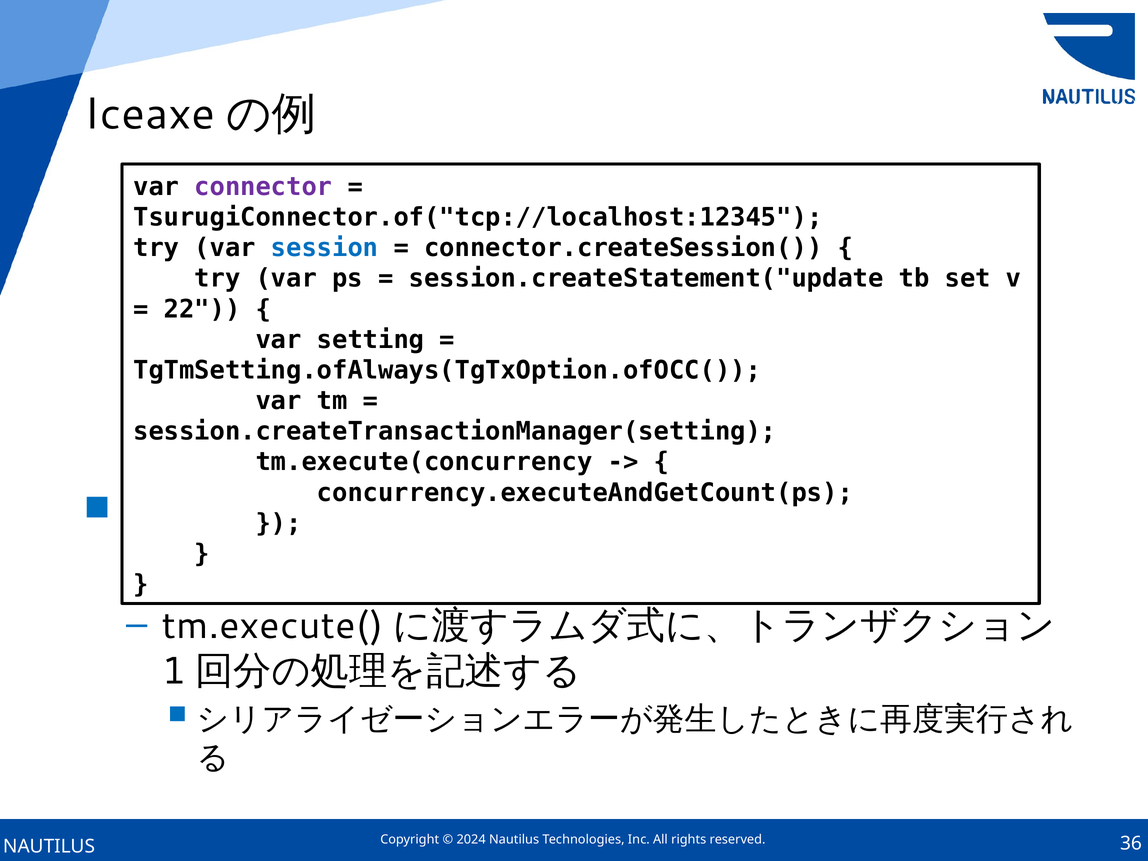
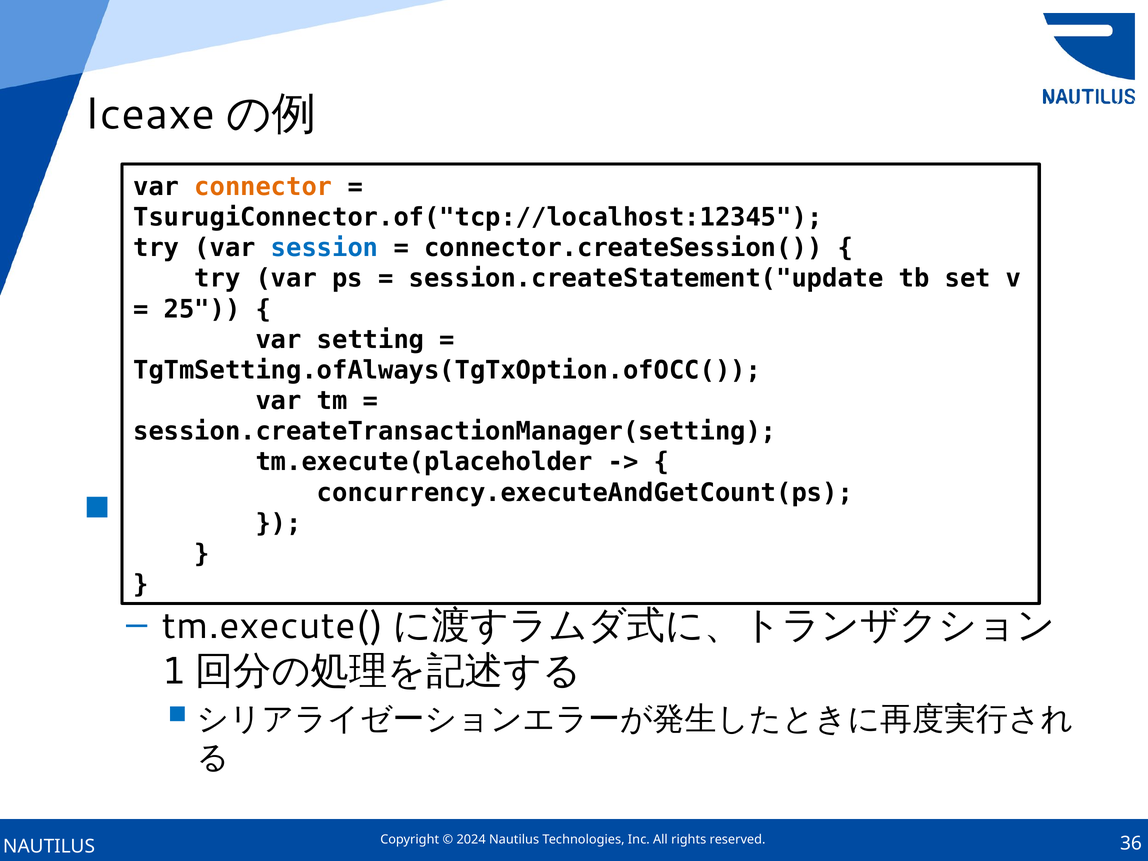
connector colour: purple -> orange (263, 187)
22: 22 -> 25 (202, 309)
tm.execute(concurrency: tm.execute(concurrency -> tm.execute(placeholder (424, 462)
